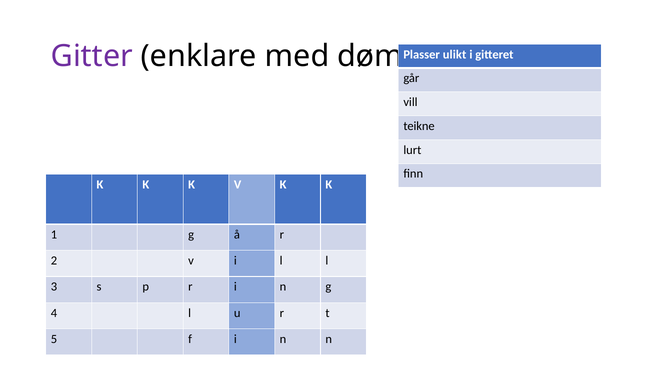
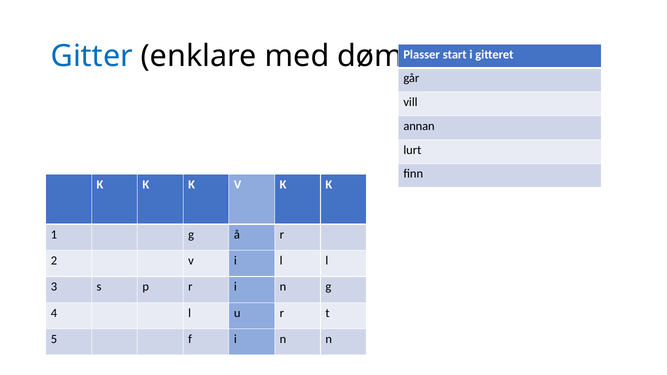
Gitter colour: purple -> blue (92, 56)
ulikt: ulikt -> start (455, 54)
teikne: teikne -> annan (419, 126)
